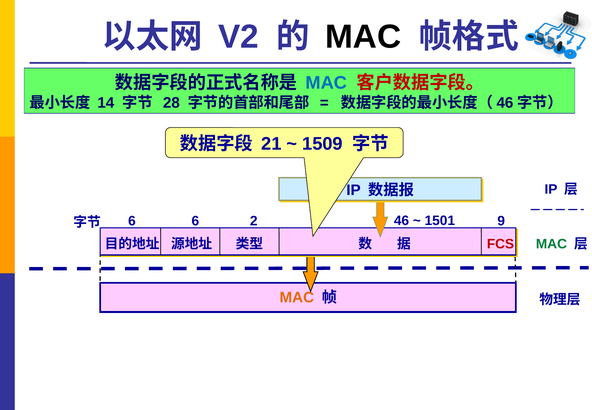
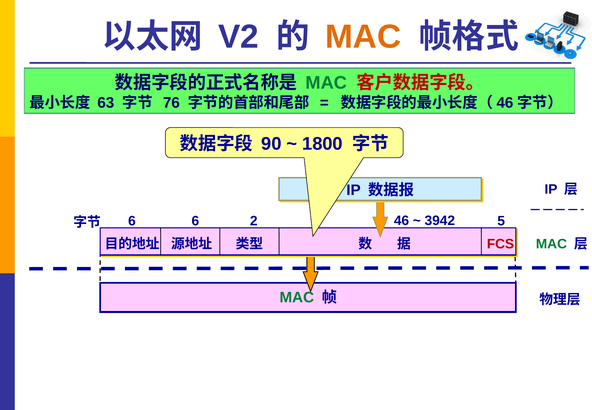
MAC colour: black -> orange (363, 37)
MAC colour: blue -> green (326, 83)
14: 14 -> 63 (106, 103)
28: 28 -> 76 (171, 103)
21: 21 -> 90 (271, 144)
1509: 1509 -> 1800 (323, 144)
9: 9 -> 5 (501, 221)
1501: 1501 -> 3942 (440, 220)
MAC colour: orange -> green (297, 297)
